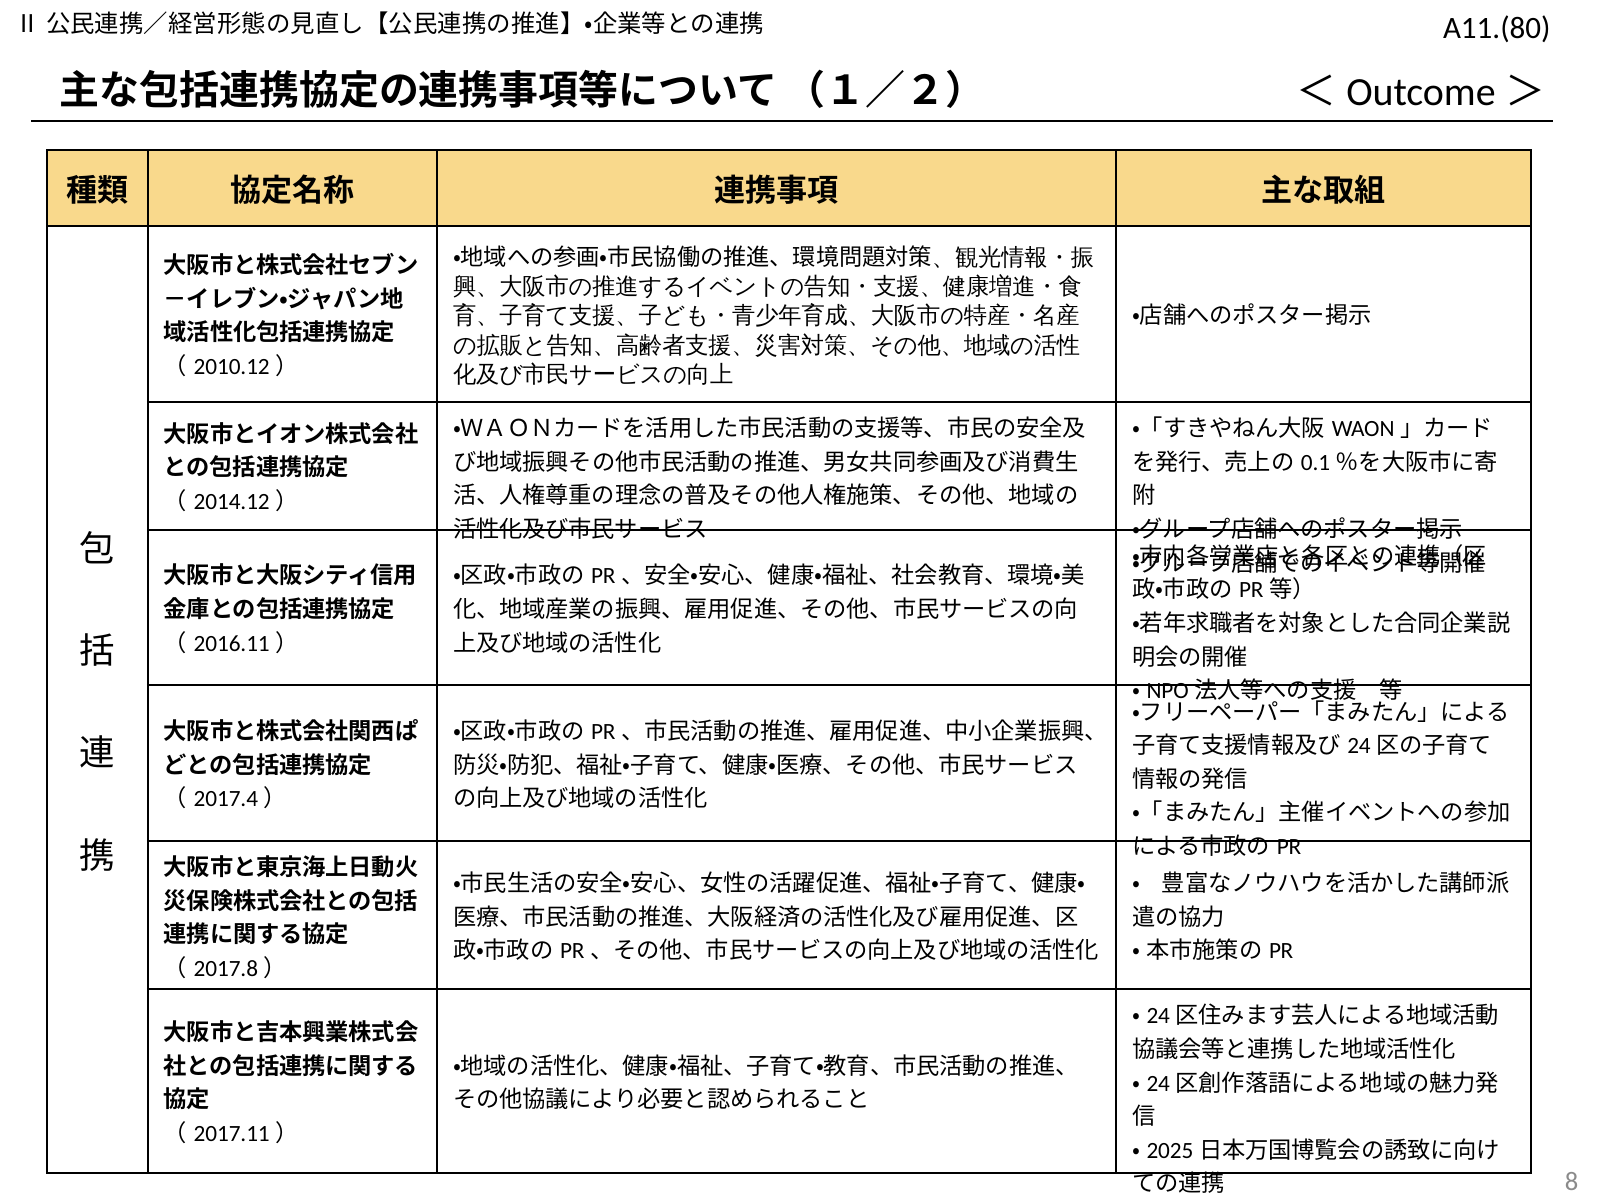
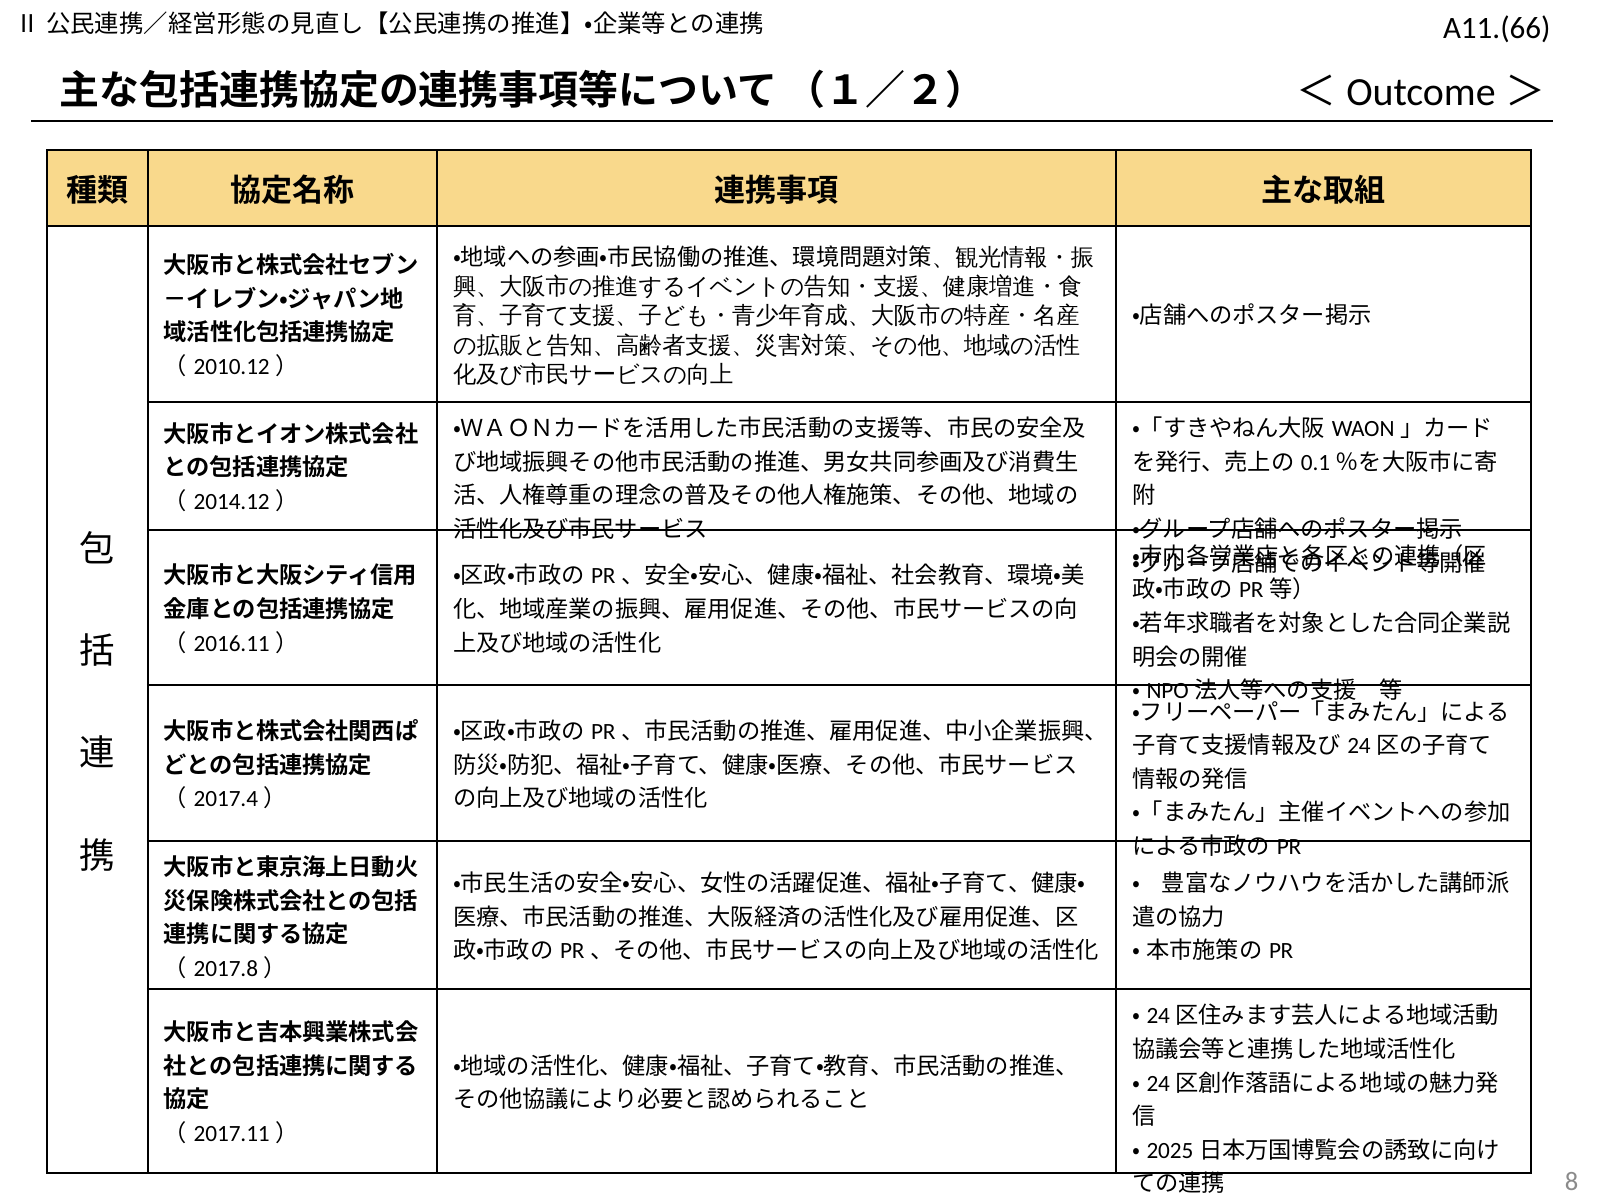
A11.(80: A11.(80 -> A11.(66 (1497, 29)
